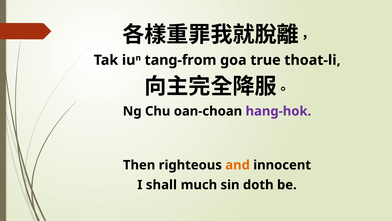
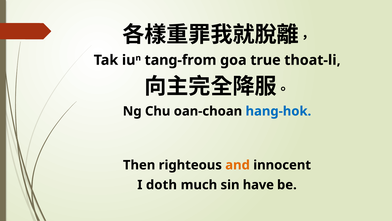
hang-hok colour: purple -> blue (278, 111)
shall: shall -> doth (161, 184)
doth: doth -> have (258, 184)
